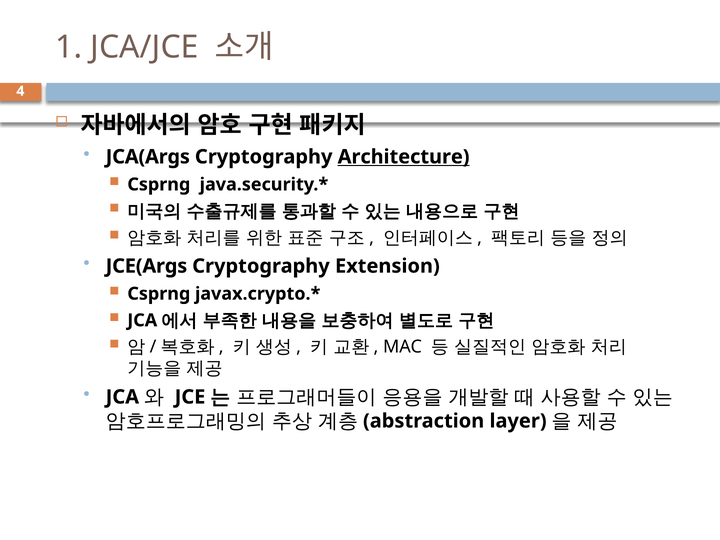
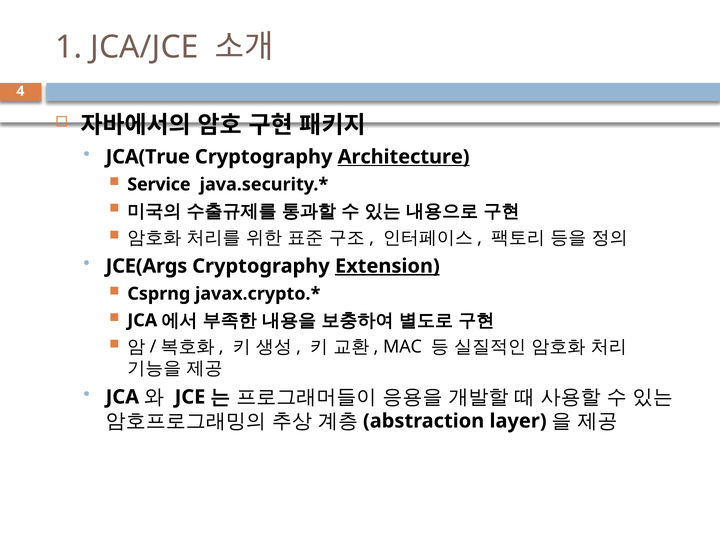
JCA(Args: JCA(Args -> JCA(True (148, 157)
Csprng: Csprng -> Service (159, 184)
Extension underline: none -> present (387, 266)
